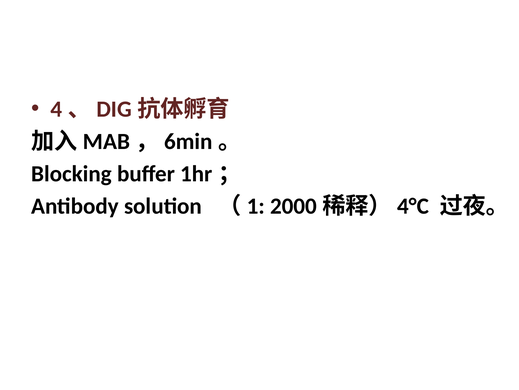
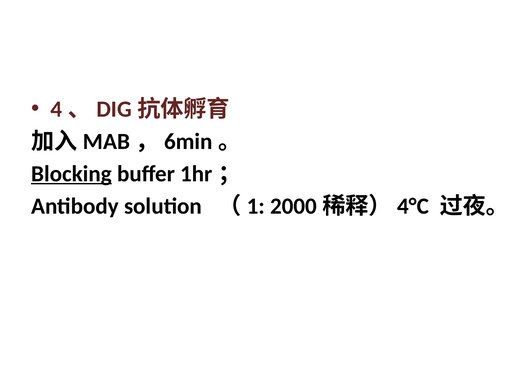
Blocking underline: none -> present (71, 173)
